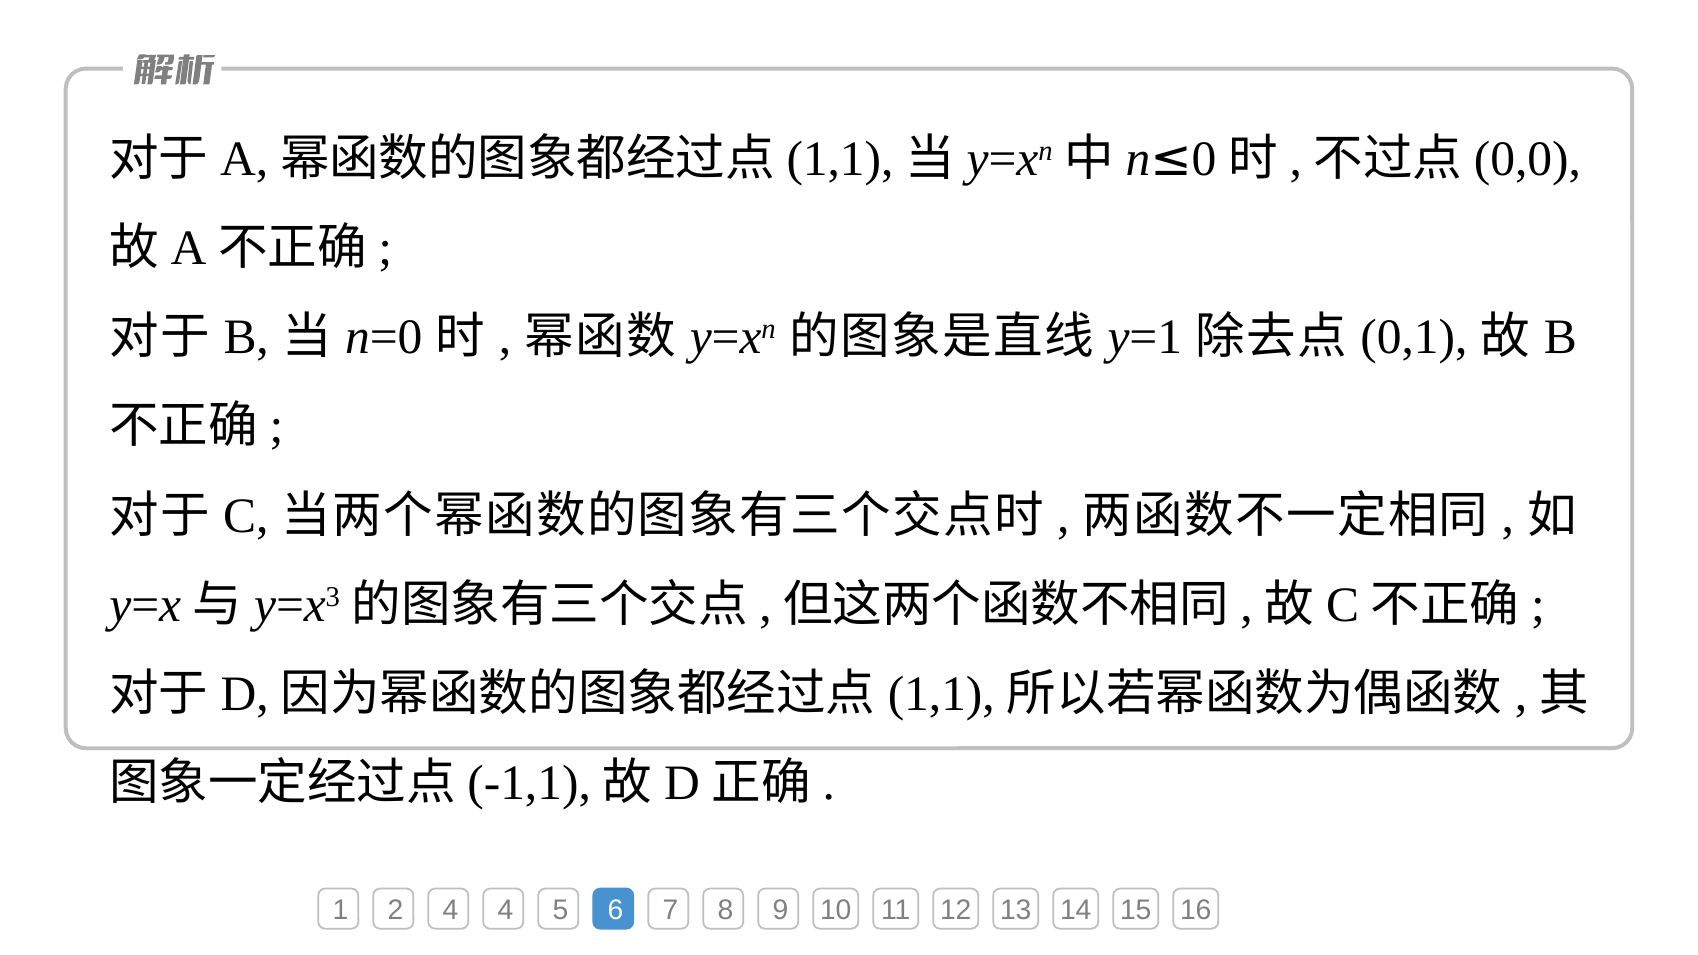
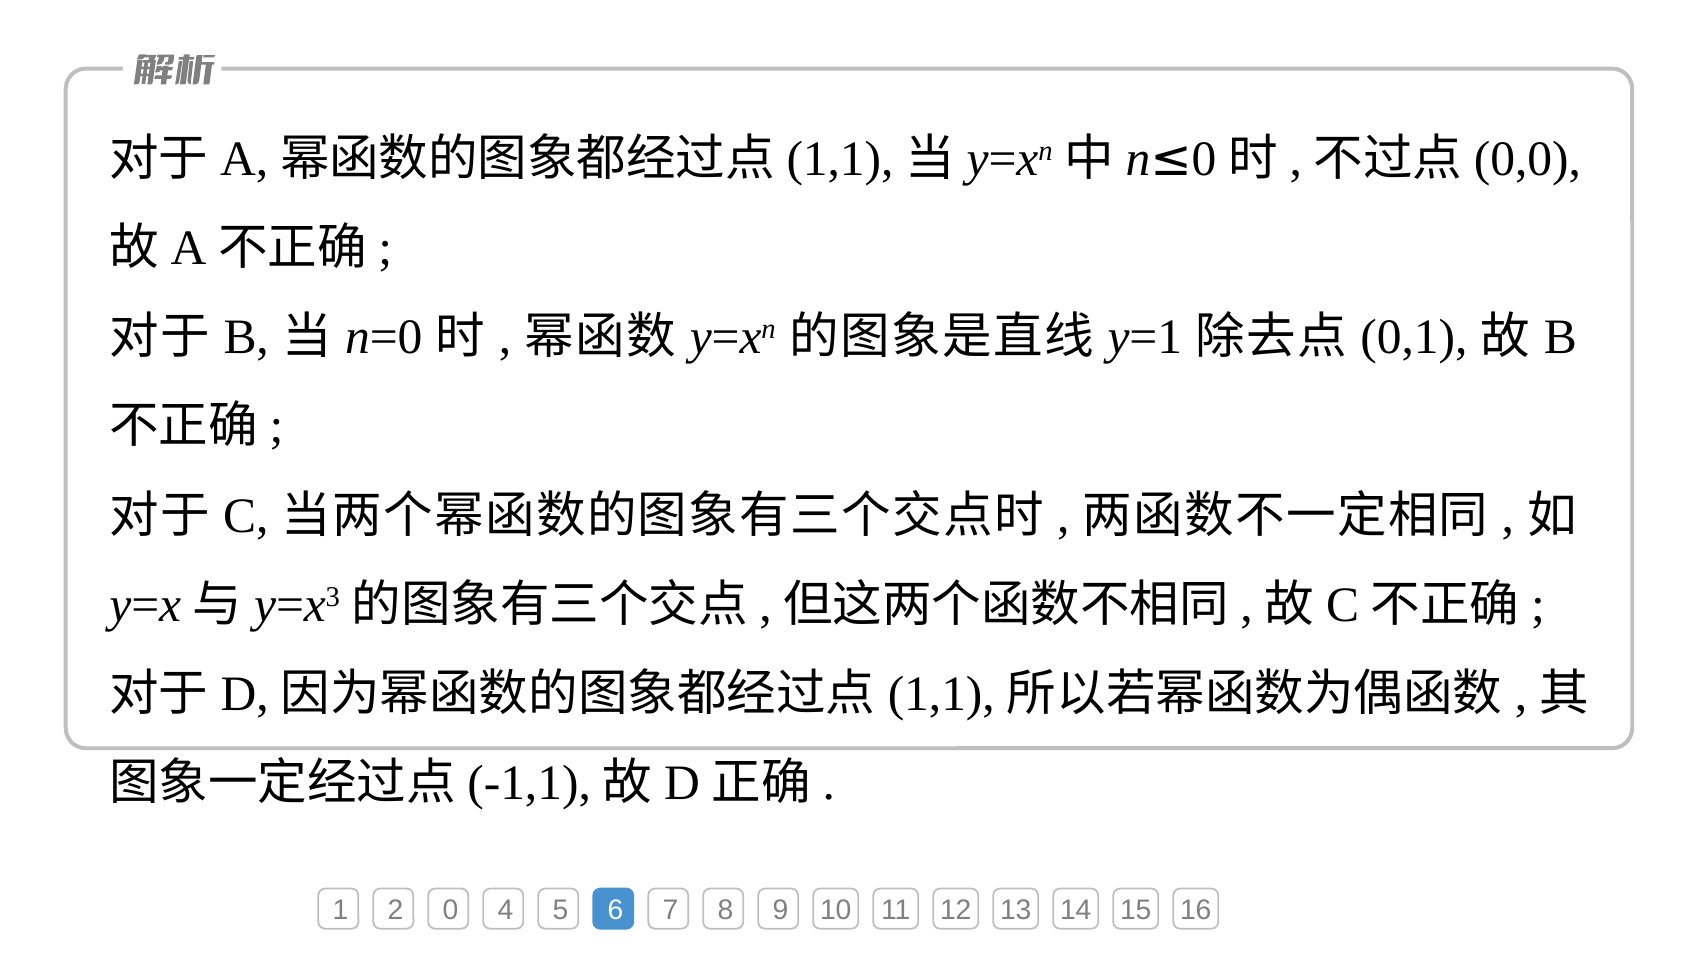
2 4: 4 -> 0 (451, 911)
